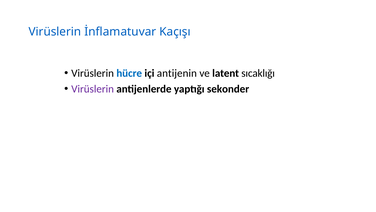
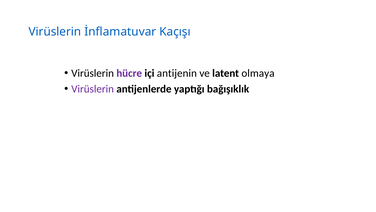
hücre colour: blue -> purple (129, 73)
sıcaklığı: sıcaklığı -> olmaya (258, 73)
sekonder: sekonder -> bağışıklık (228, 89)
